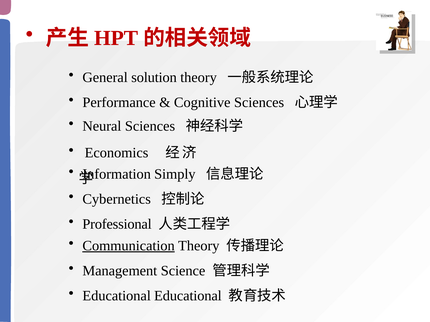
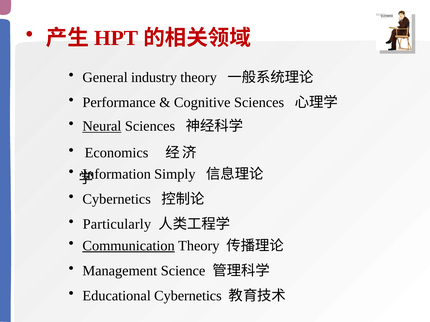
solution: solution -> industry (154, 78)
Neural underline: none -> present (102, 126)
Professional: Professional -> Particularly (117, 225)
Educational Educational: Educational -> Cybernetics (188, 296)
